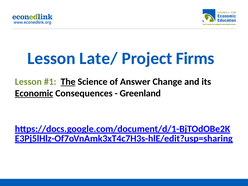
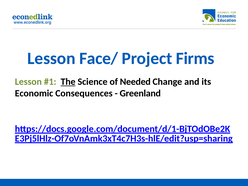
Late/: Late/ -> Face/ (99, 58)
Answer: Answer -> Needed (135, 82)
Economic underline: present -> none (34, 93)
